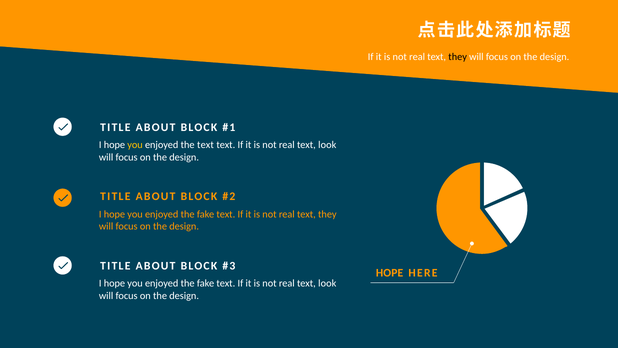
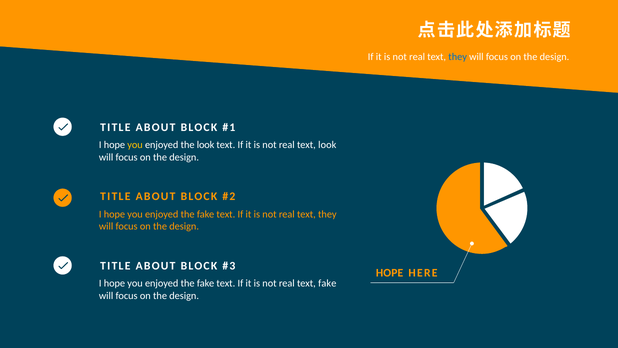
they colour: black -> blue (458, 57)
the text: text -> look (206, 145)
look: look -> fake (327, 283)
